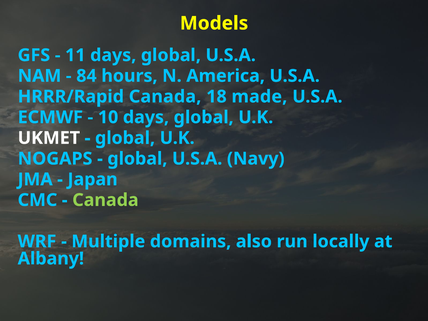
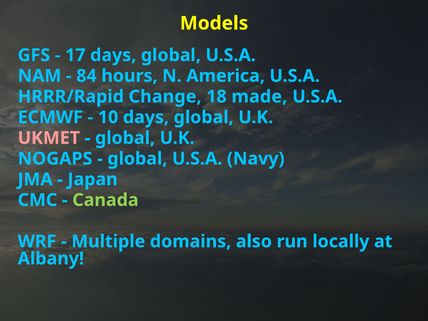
11: 11 -> 17 (75, 55)
HRRR/Rapid Canada: Canada -> Change (165, 97)
UKMET colour: white -> pink (49, 138)
